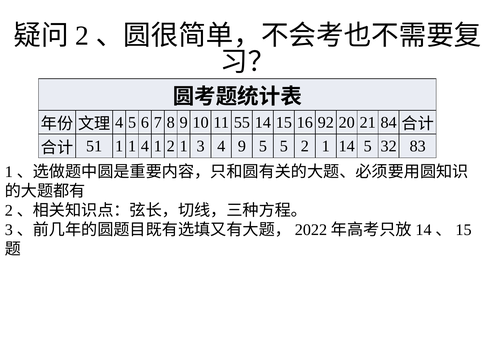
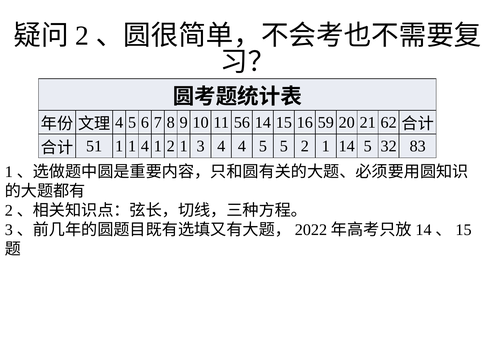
55: 55 -> 56 (242, 122)
92: 92 -> 59 (326, 122)
84: 84 -> 62 (389, 122)
4 9: 9 -> 4 (242, 146)
